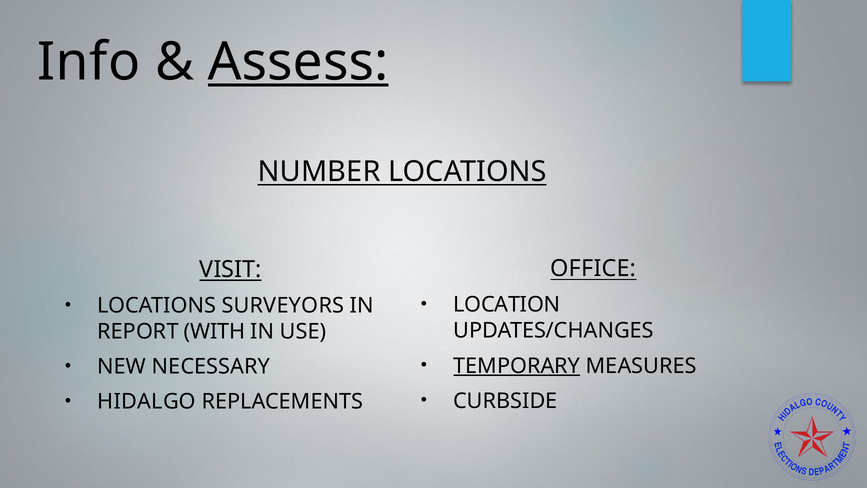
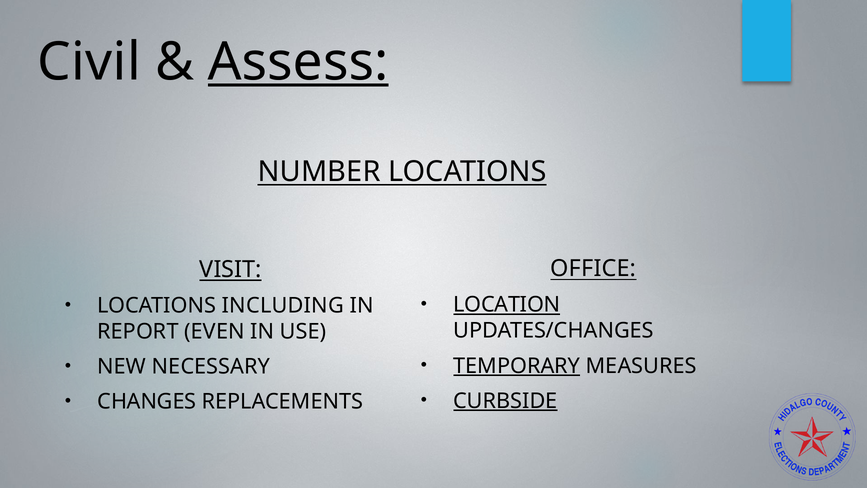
Info: Info -> Civil (89, 62)
LOCATION underline: none -> present (507, 305)
SURVEYORS: SURVEYORS -> INCLUDING (283, 305)
WITH: WITH -> EVEN (214, 331)
CURBSIDE underline: none -> present (505, 401)
HIDALGO: HIDALGO -> CHANGES (147, 401)
